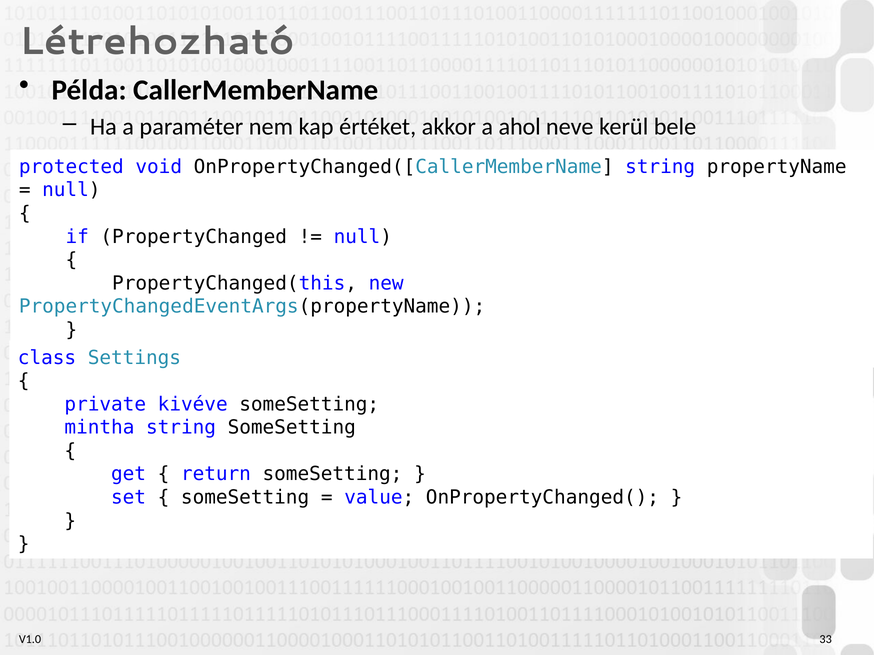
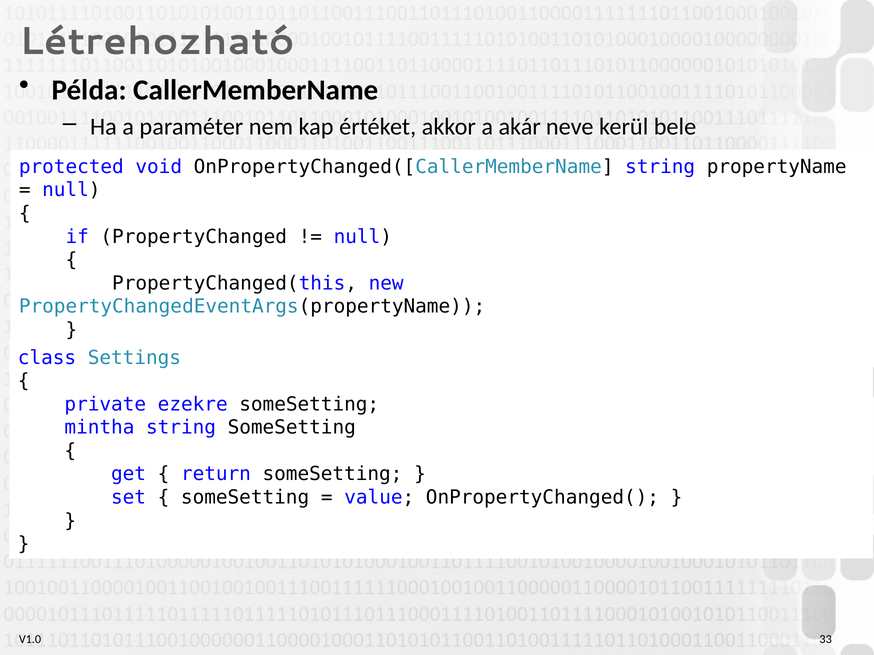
ahol: ahol -> akár (520, 127)
kivéve: kivéve -> ezekre (193, 405)
